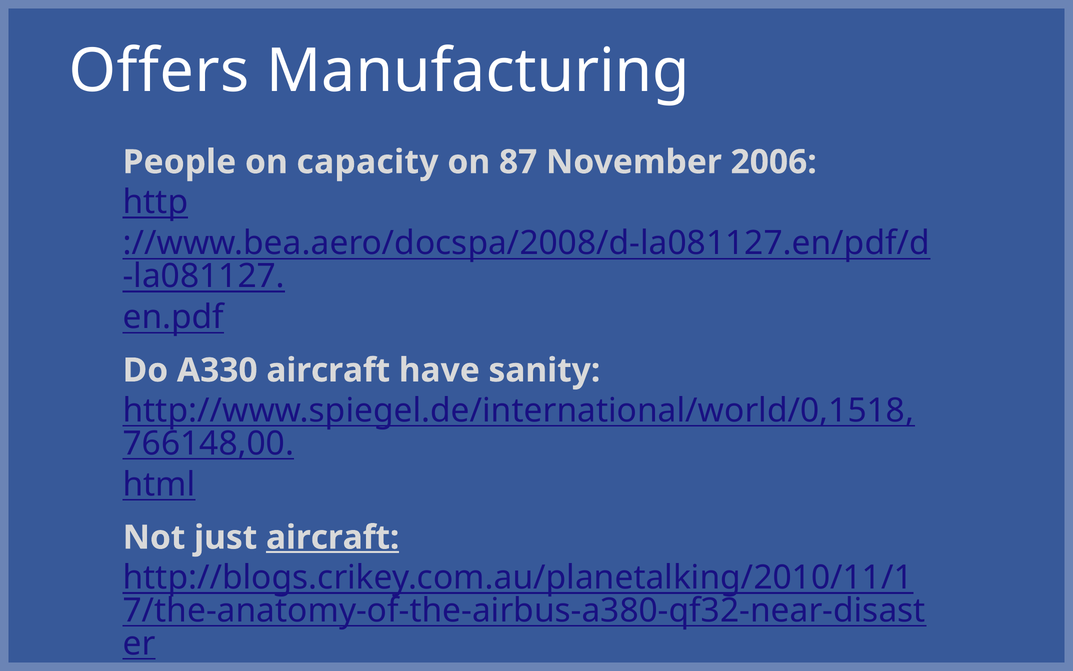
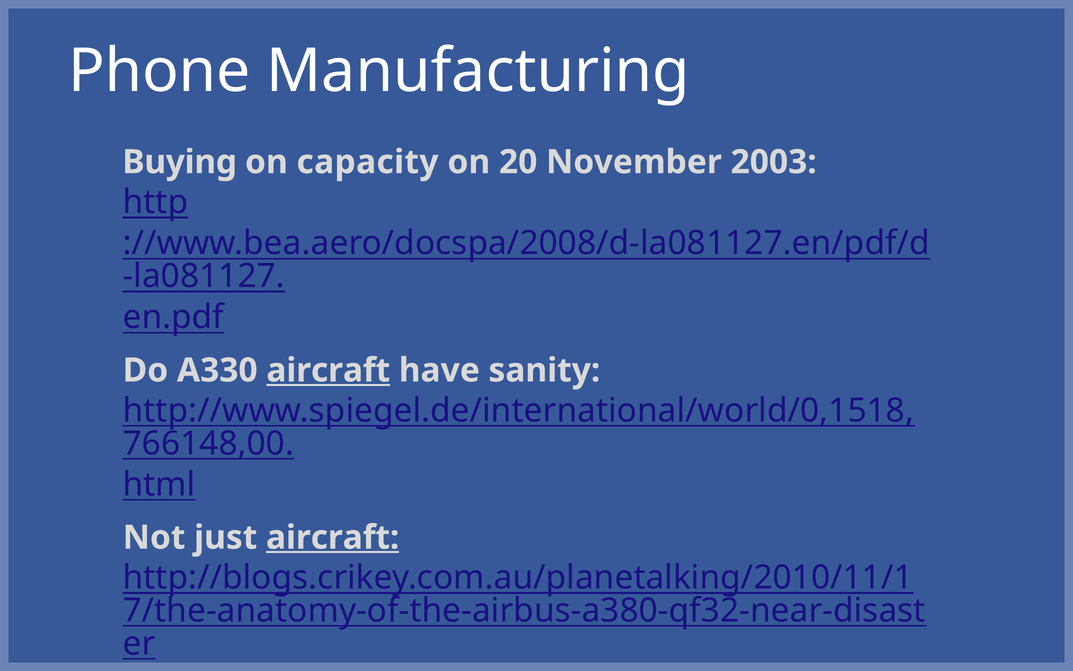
Offers: Offers -> Phone (159, 71)
People: People -> Buying (180, 162)
87: 87 -> 20 (518, 162)
2006: 2006 -> 2003 (774, 162)
aircraft underline: none -> present (328, 370)
